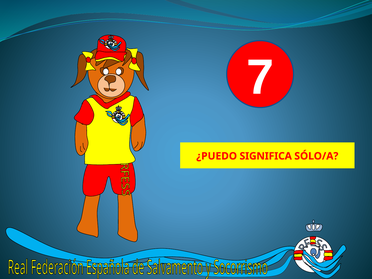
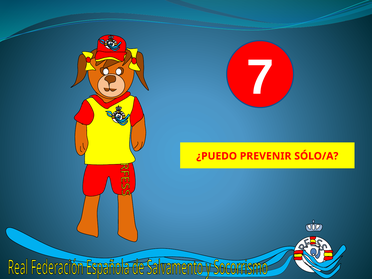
SIGNIFICA: SIGNIFICA -> PREVENIR (266, 156)
